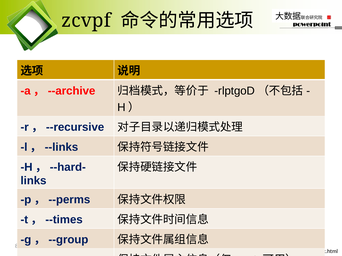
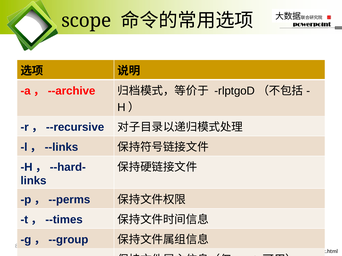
zcvpf: zcvpf -> scope (86, 21)
